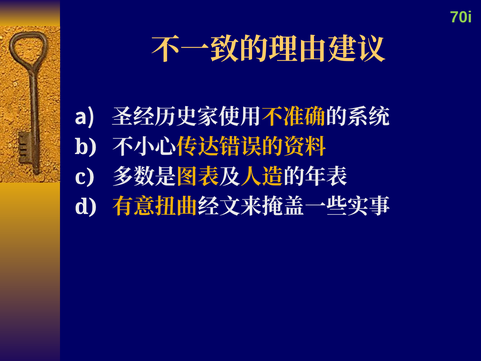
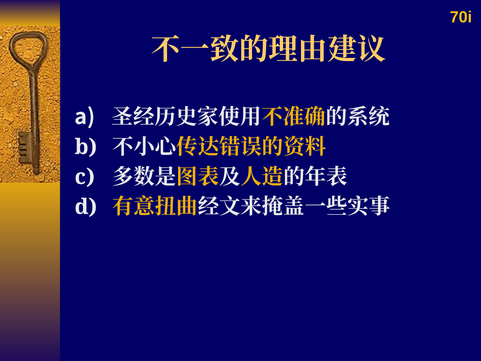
70i colour: light green -> yellow (461, 17)
